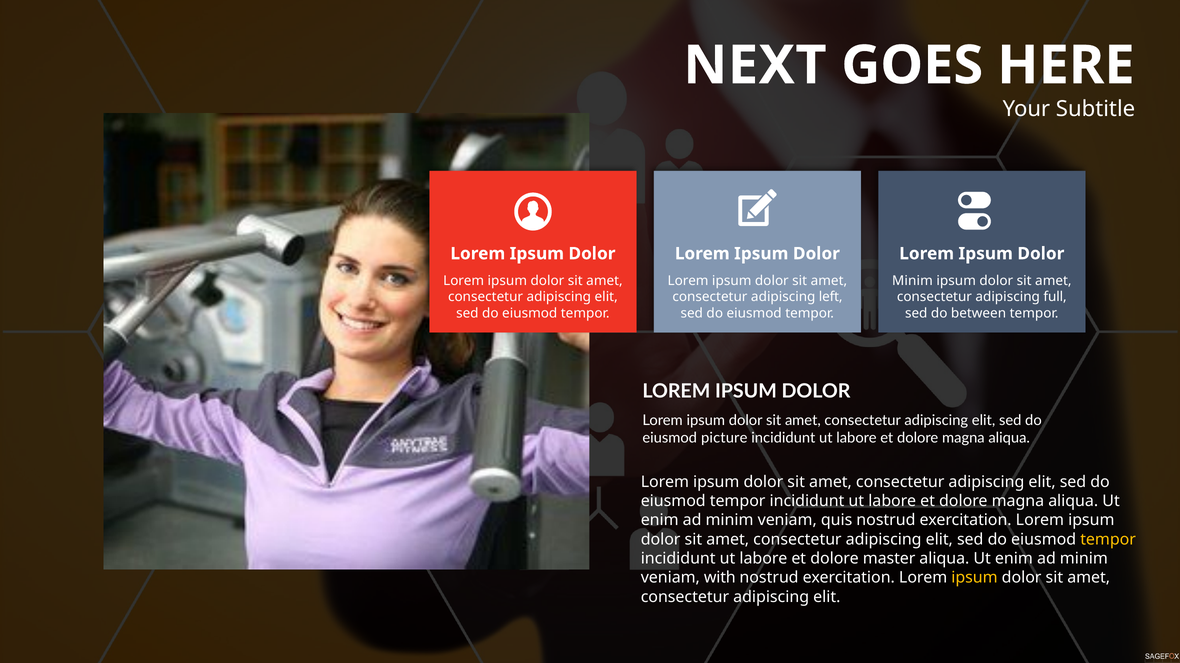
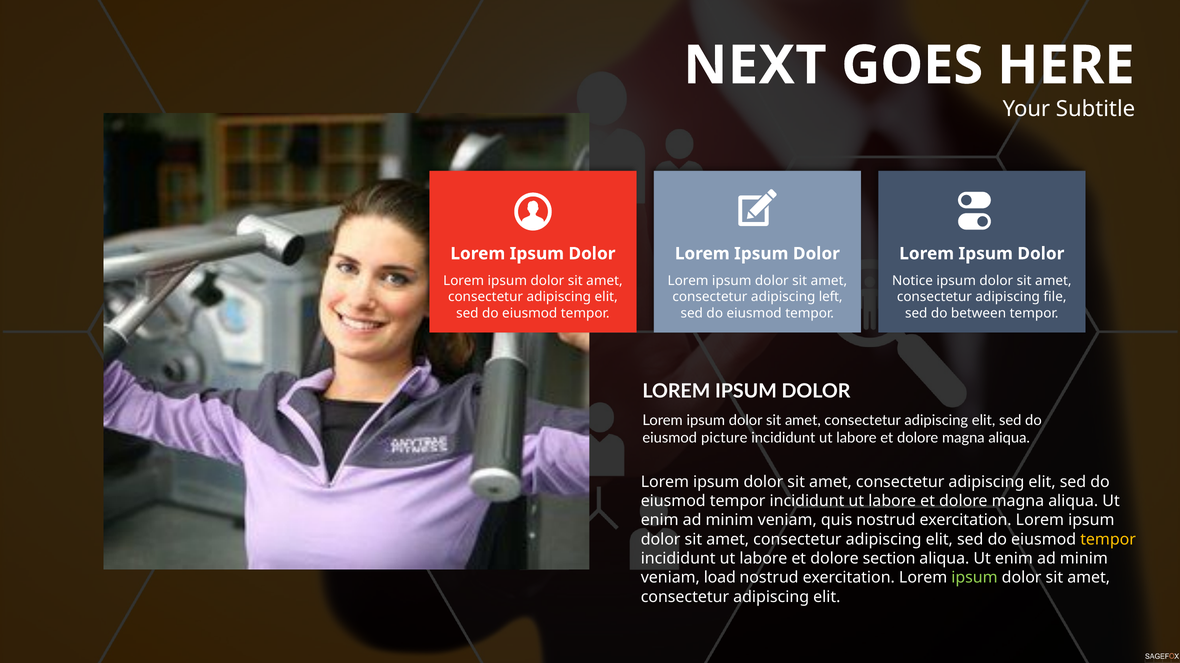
Minim: Minim -> Notice (912, 281)
full: full -> file (1055, 297)
master: master -> section (889, 559)
with: with -> load (720, 578)
ipsum colour: yellow -> light green (975, 578)
